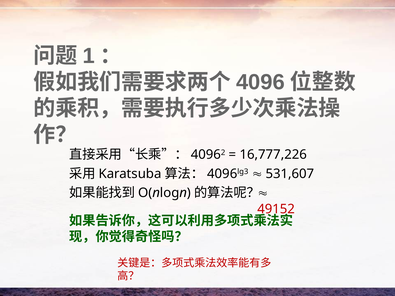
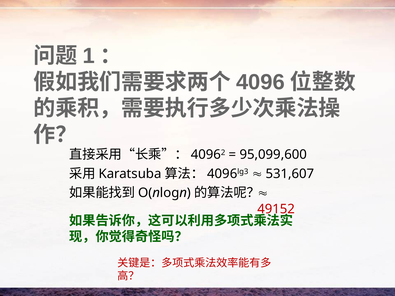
16,777,226: 16,777,226 -> 95,099,600 (273, 155)
